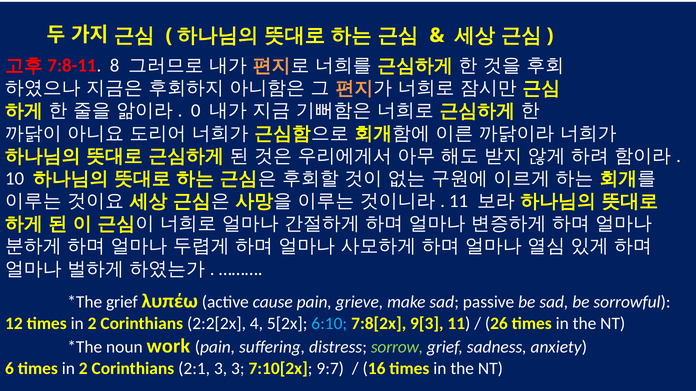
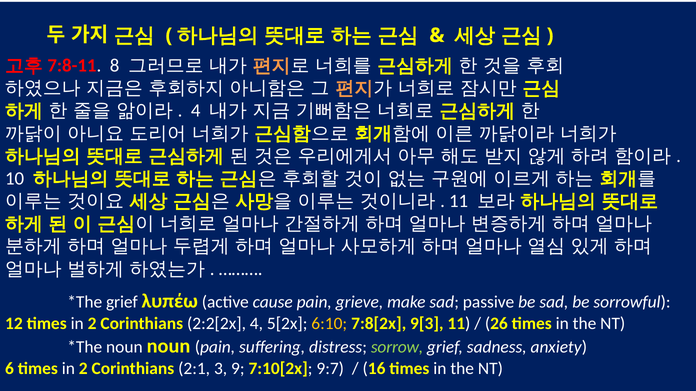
0: 0 -> 4 (196, 111)
6:10 colour: light blue -> yellow (329, 324)
noun work: work -> noun (168, 347)
3 3: 3 -> 9 (238, 369)
